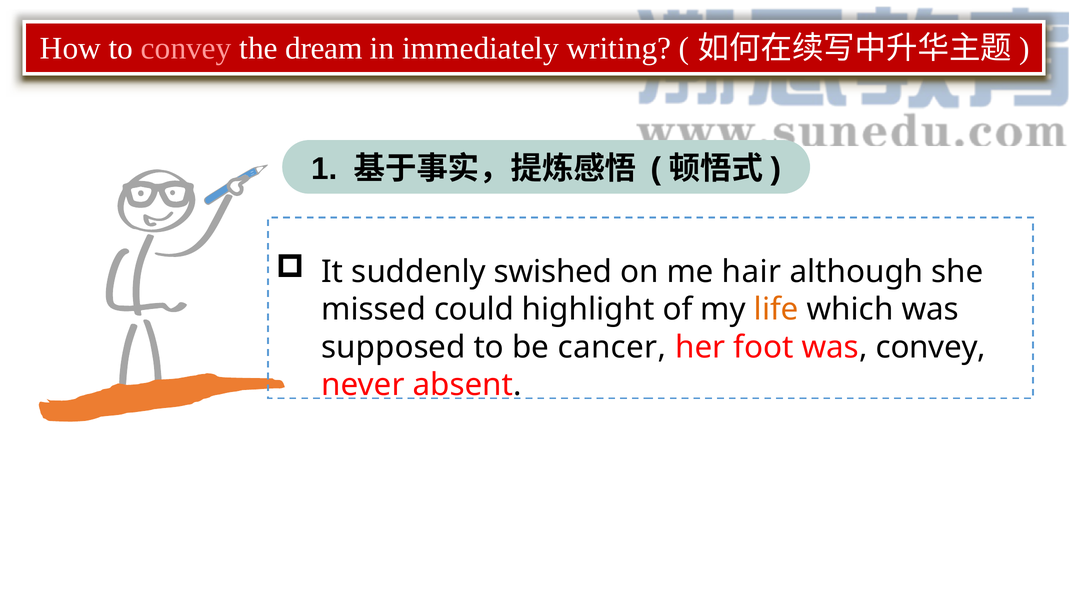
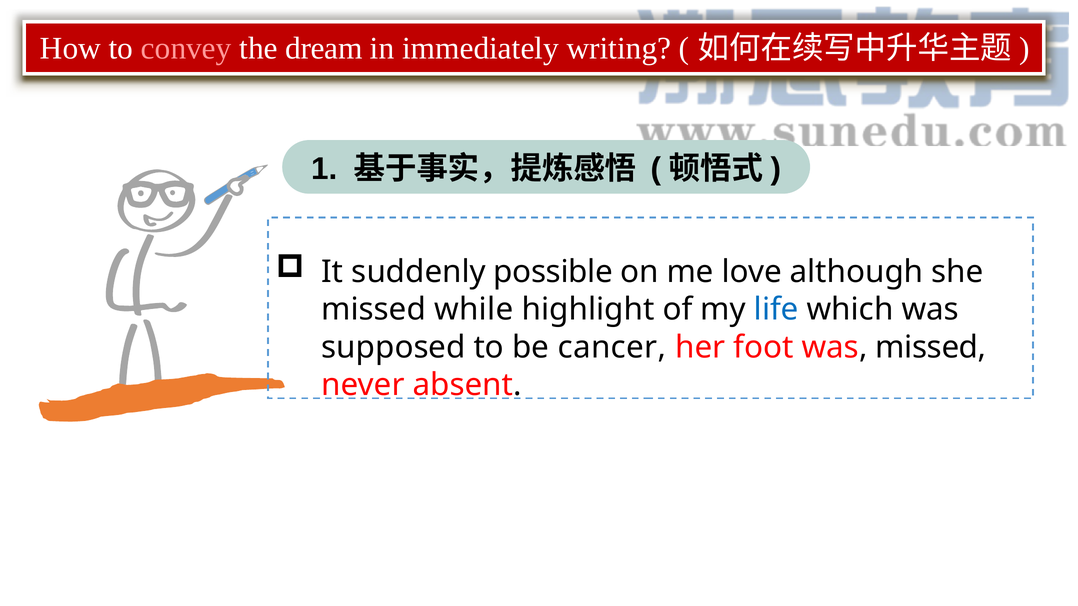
swished: swished -> possible (553, 272)
hair: hair -> love (752, 272)
could: could -> while (474, 310)
life colour: orange -> blue (776, 310)
was convey: convey -> missed (931, 348)
